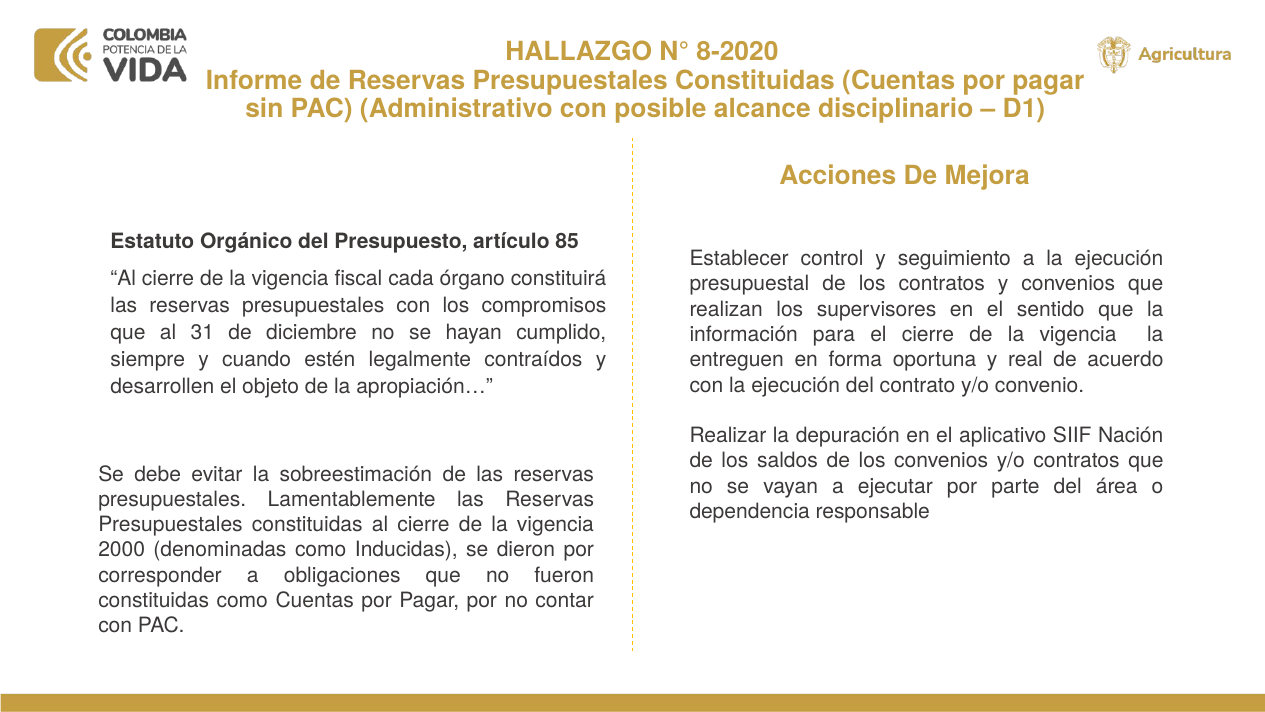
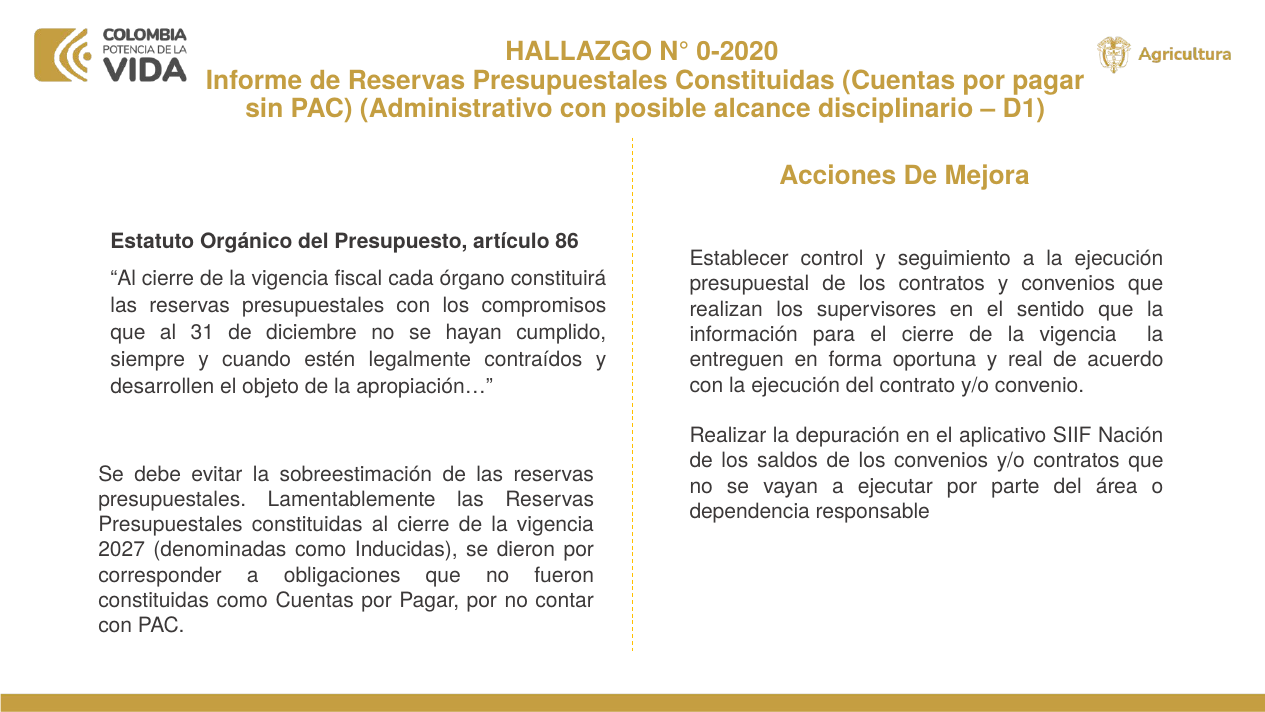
8-2020: 8-2020 -> 0-2020 (737, 52)
85: 85 -> 86 (567, 241)
2000: 2000 -> 2027 (122, 550)
